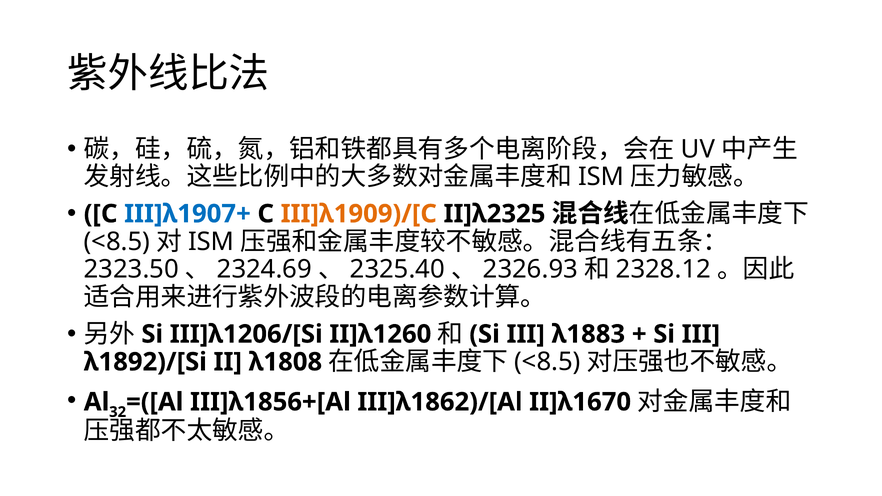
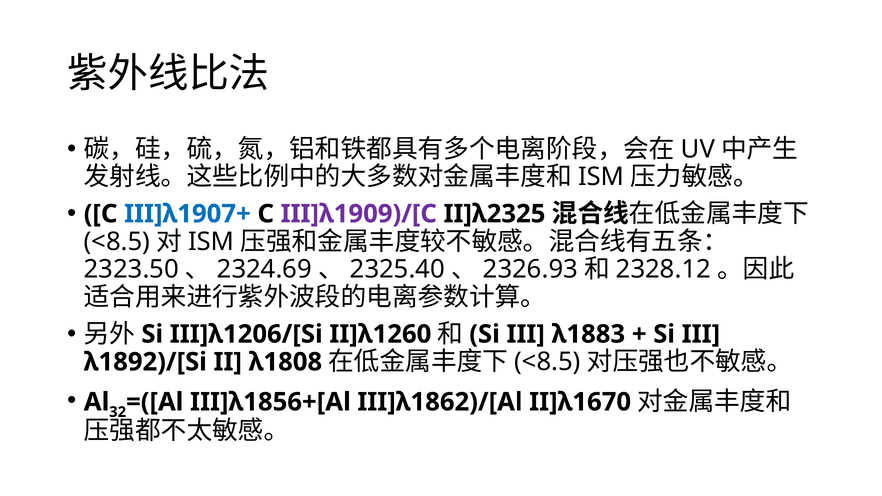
III]λ1909)/[C colour: orange -> purple (359, 214)
